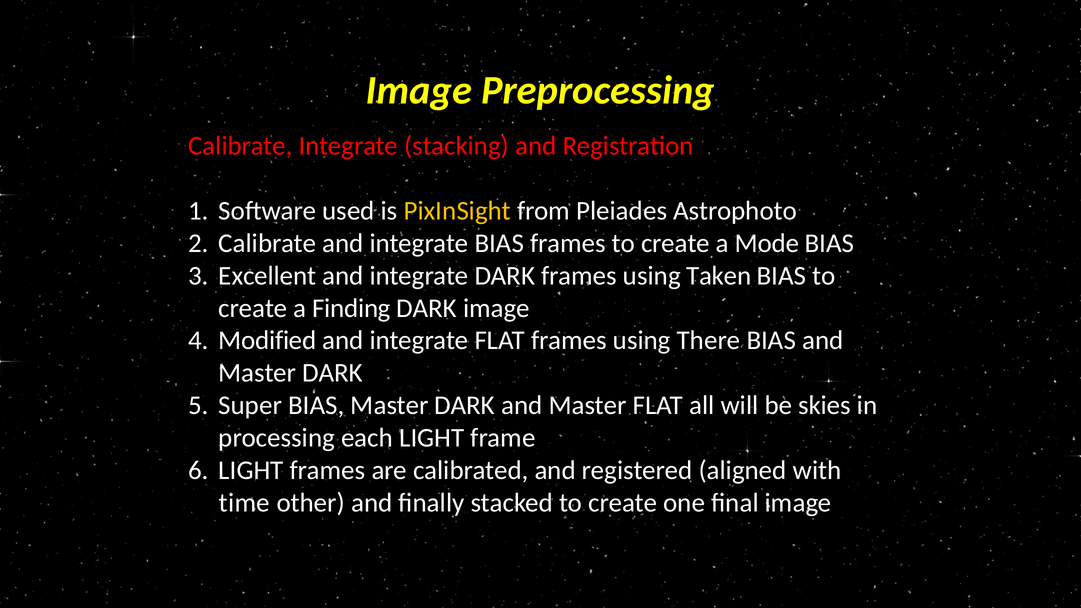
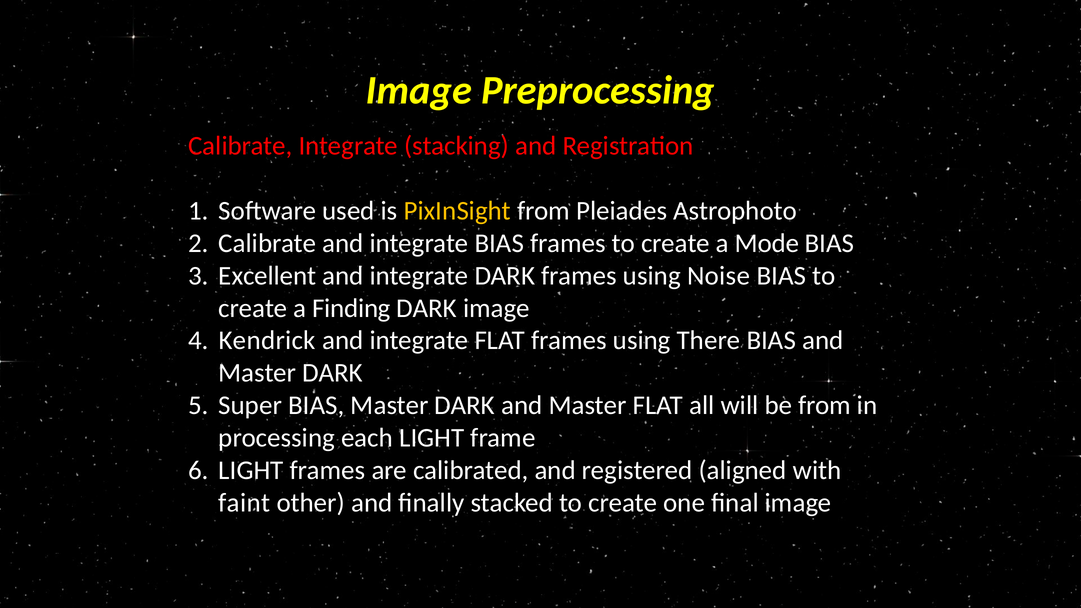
Taken: Taken -> Noise (719, 276)
Modified: Modified -> Kendrick (267, 341)
be skies: skies -> from (825, 405)
time: time -> faint (244, 503)
